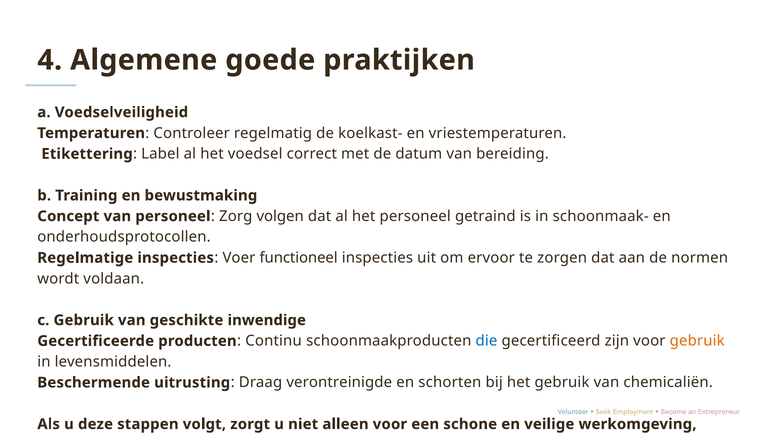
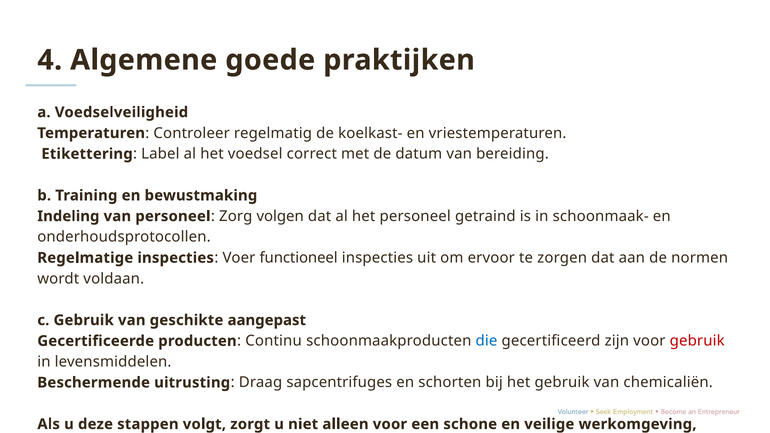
Concept: Concept -> Indeling (68, 216)
inwendige: inwendige -> aangepast (267, 320)
gebruik colour: orange -> red (697, 341)
verontreinigde: verontreinigde -> sapcentrifuges (339, 383)
